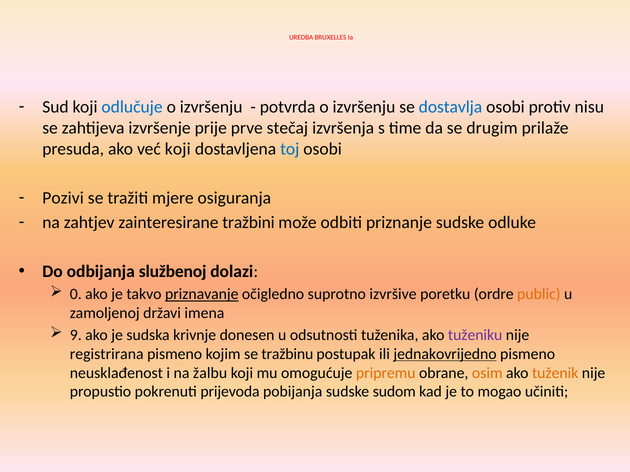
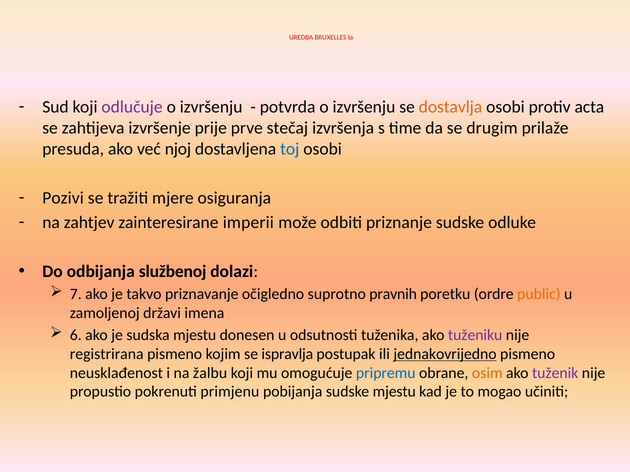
odlučuje colour: blue -> purple (132, 107)
dostavlja colour: blue -> orange (450, 107)
nisu: nisu -> acta (589, 107)
već koji: koji -> njoj (178, 149)
tražbini: tražbini -> imperii (248, 223)
0: 0 -> 7 (76, 294)
priznavanje underline: present -> none (202, 294)
izvršive: izvršive -> pravnih (393, 294)
9: 9 -> 6 (76, 335)
sudska krivnje: krivnje -> mjestu (195, 335)
tražbinu: tražbinu -> ispravlja (287, 354)
pripremu colour: orange -> blue (386, 373)
tuženik colour: orange -> purple (555, 373)
prijevoda: prijevoda -> primjenu (230, 392)
sudske sudom: sudom -> mjestu (394, 392)
